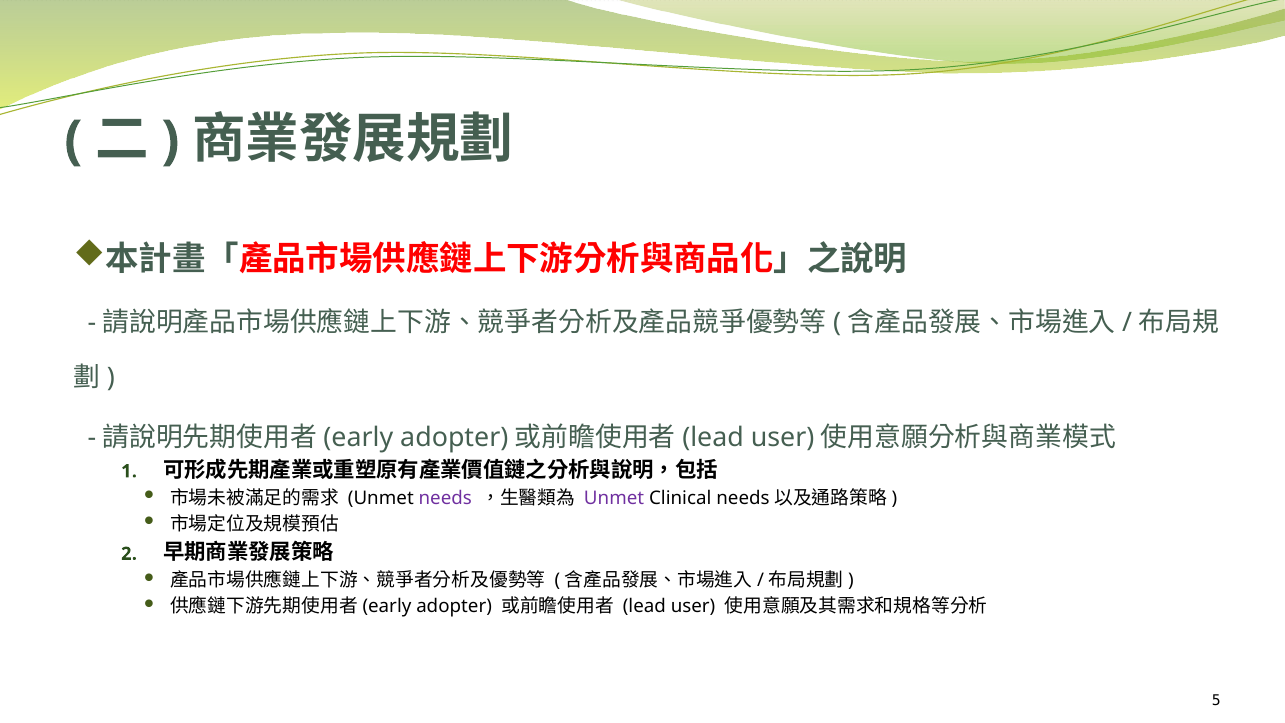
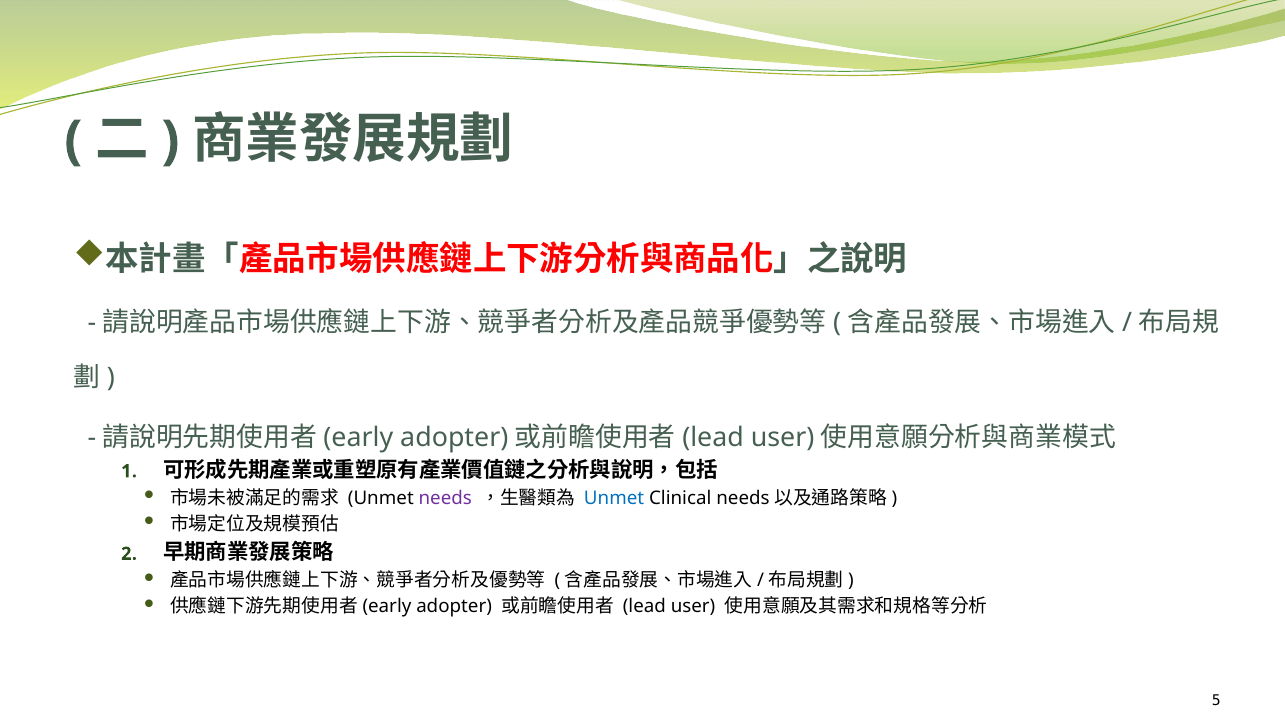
Unmet colour: purple -> blue (614, 498)
